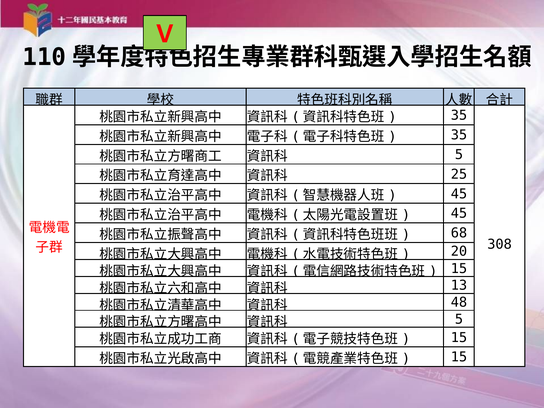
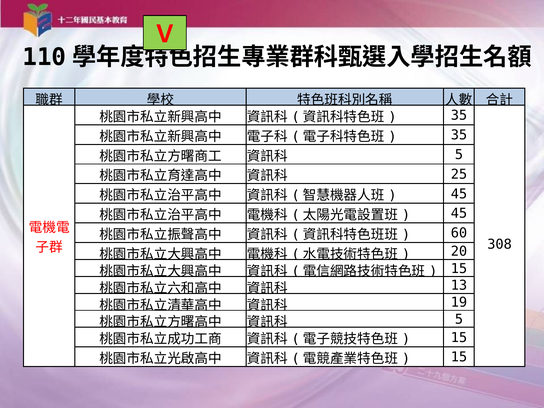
68: 68 -> 60 (459, 233)
48: 48 -> 19 (459, 302)
